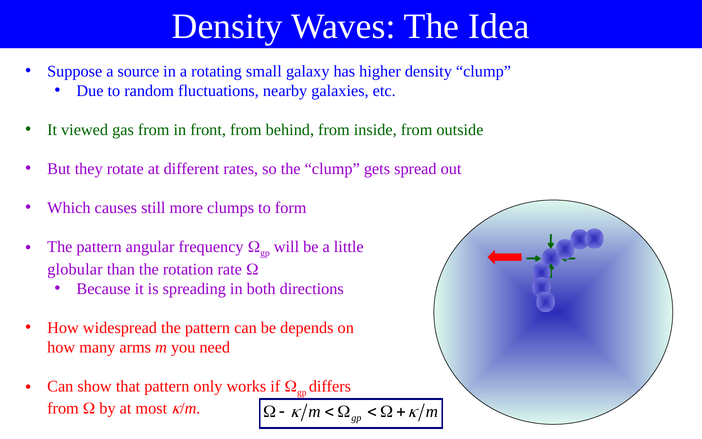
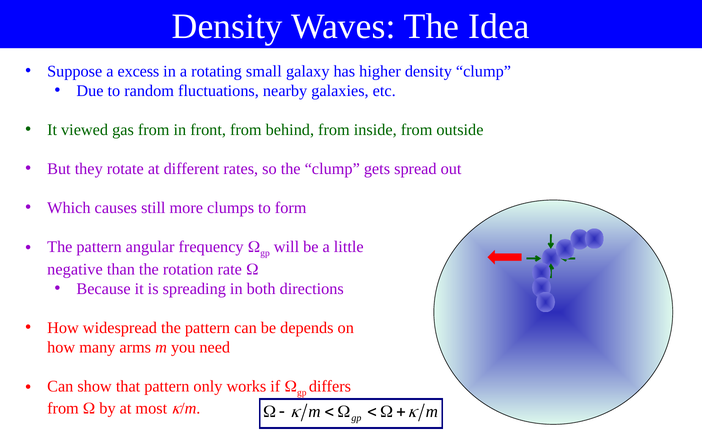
source: source -> excess (138, 71)
globular: globular -> negative (75, 269)
